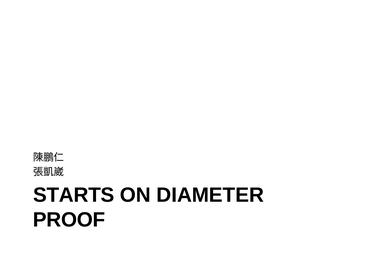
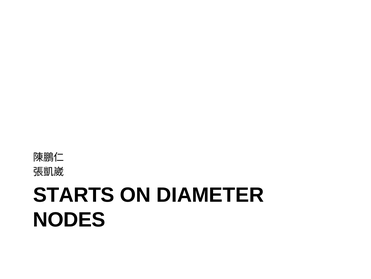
PROOF: PROOF -> NODES (69, 219)
